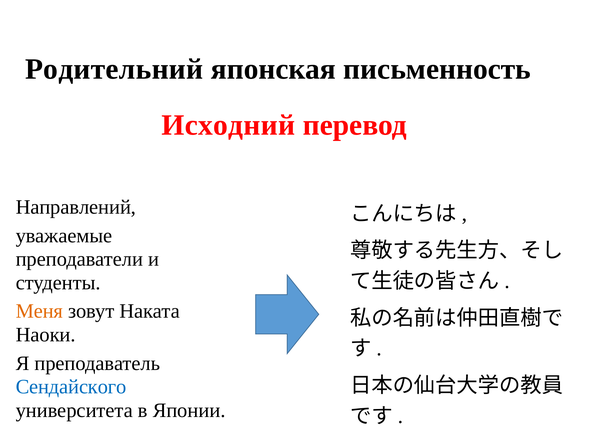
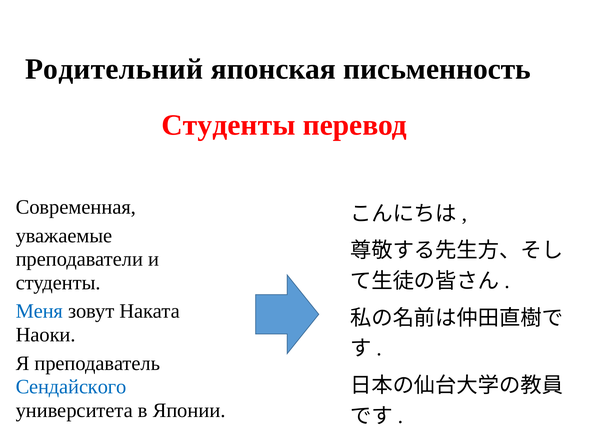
Исходний: Исходний -> Студенты (228, 125)
Направлений: Направлений -> Современная (76, 207)
Меня colour: orange -> blue (39, 312)
